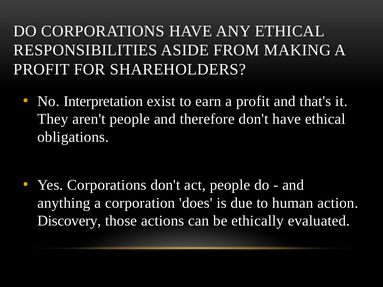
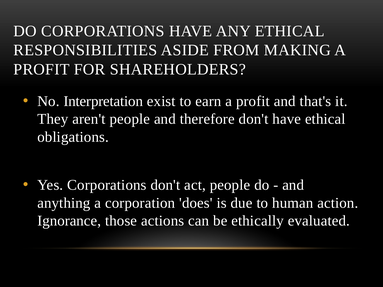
Discovery: Discovery -> Ignorance (69, 221)
